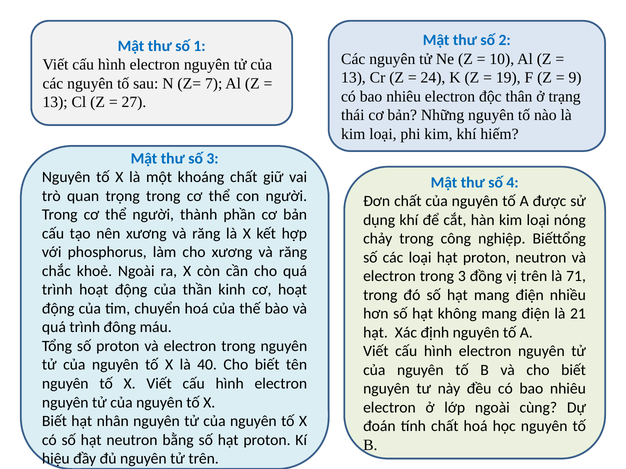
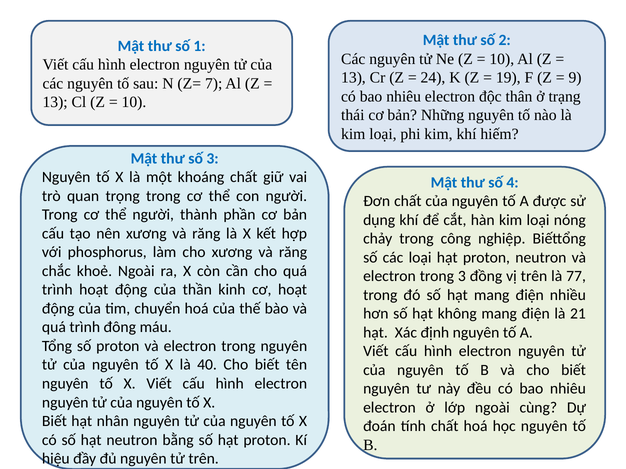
27: 27 -> 10 (134, 102)
71: 71 -> 77 (576, 277)
